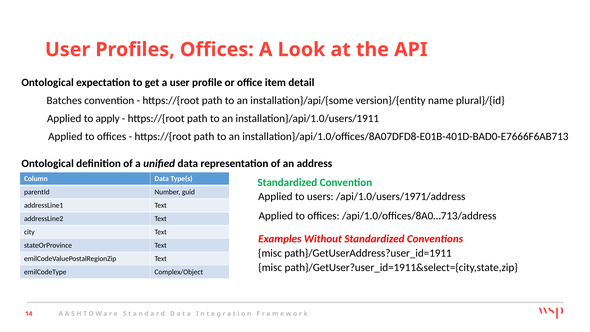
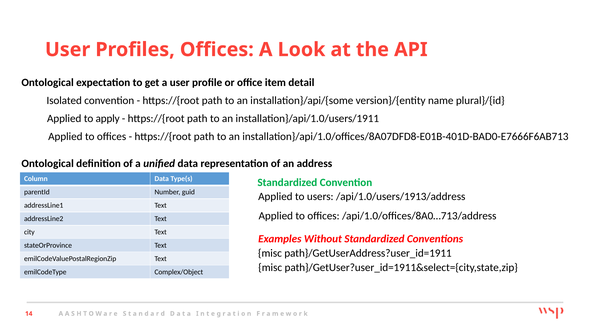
Batches: Batches -> Isolated (64, 100)
/api/1.0/users/1971/address: /api/1.0/users/1971/address -> /api/1.0/users/1913/address (401, 197)
